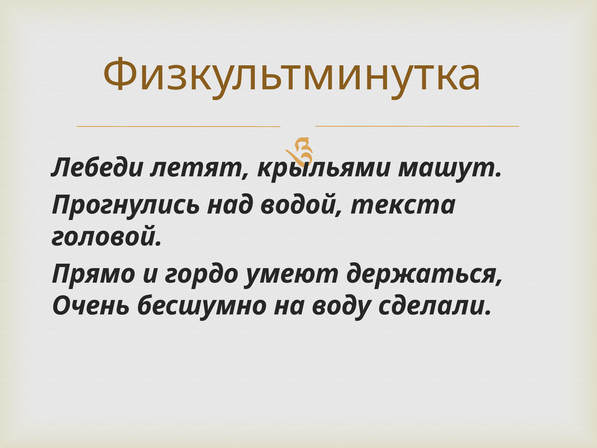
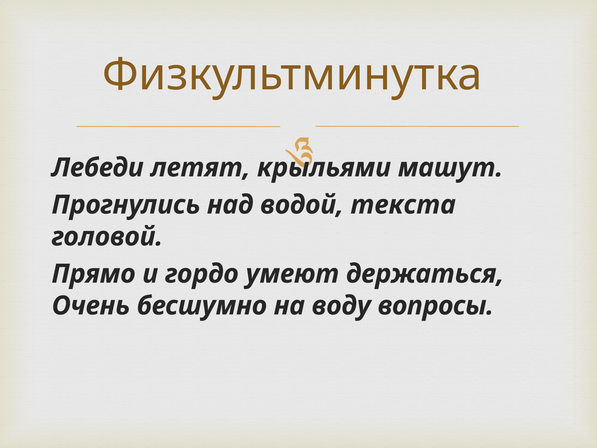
сделали: сделали -> вопросы (436, 306)
